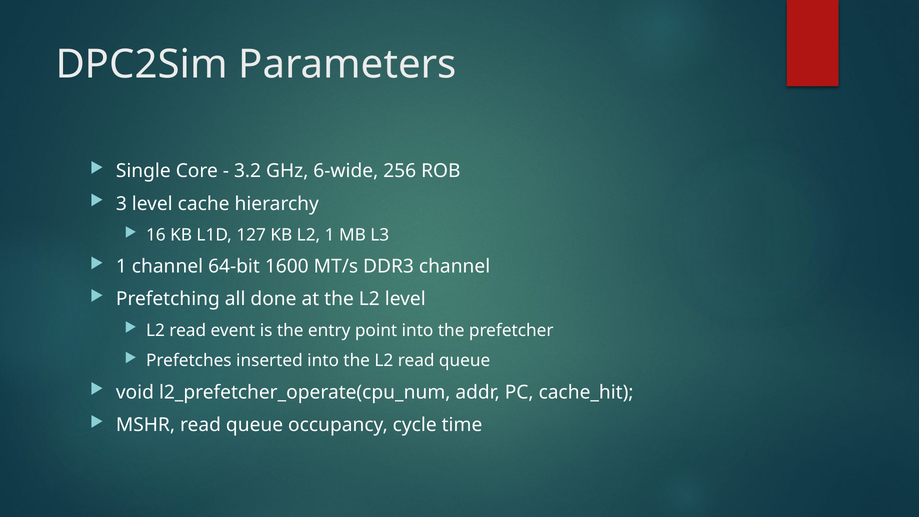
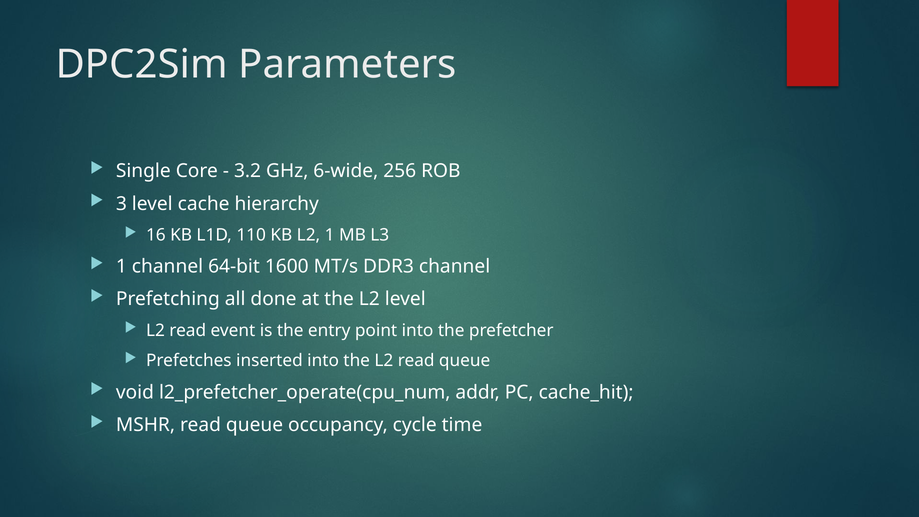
127: 127 -> 110 (251, 235)
